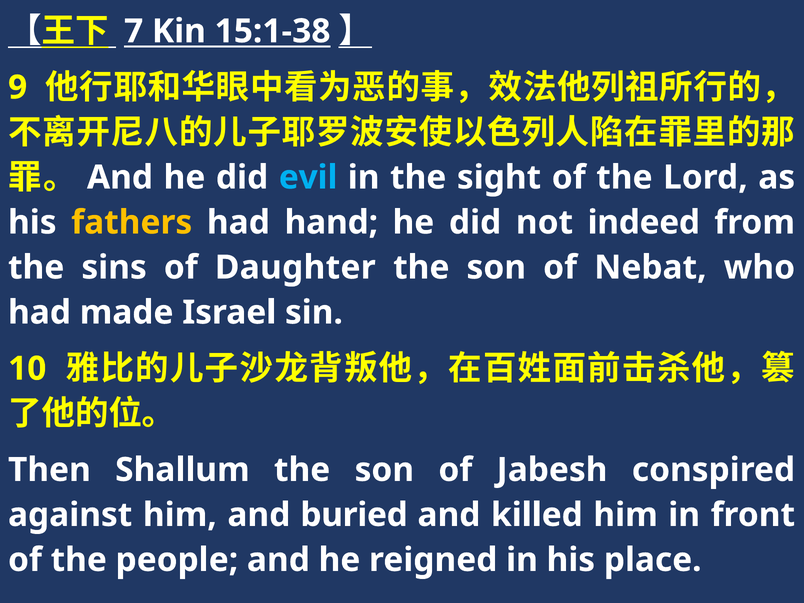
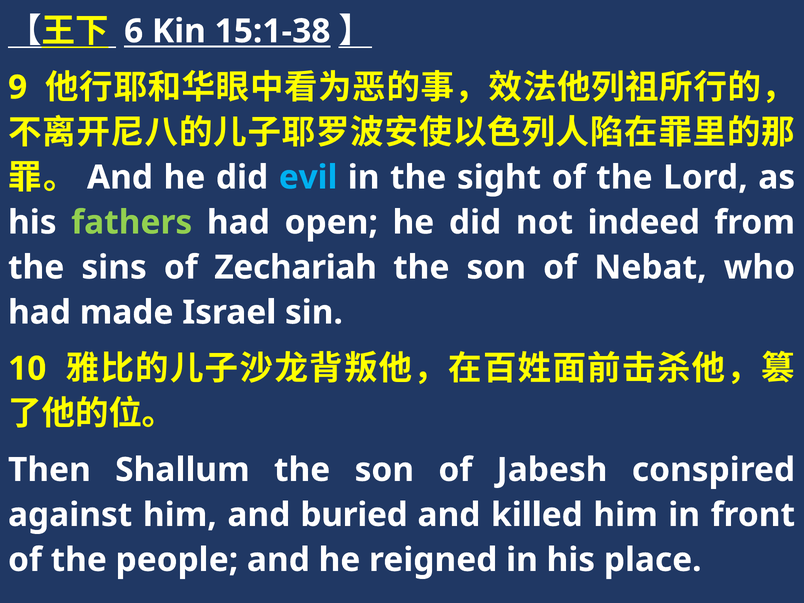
7: 7 -> 6 (134, 31)
fathers colour: yellow -> light green (132, 222)
hand: hand -> open (331, 222)
Daughter: Daughter -> Zechariah (296, 267)
